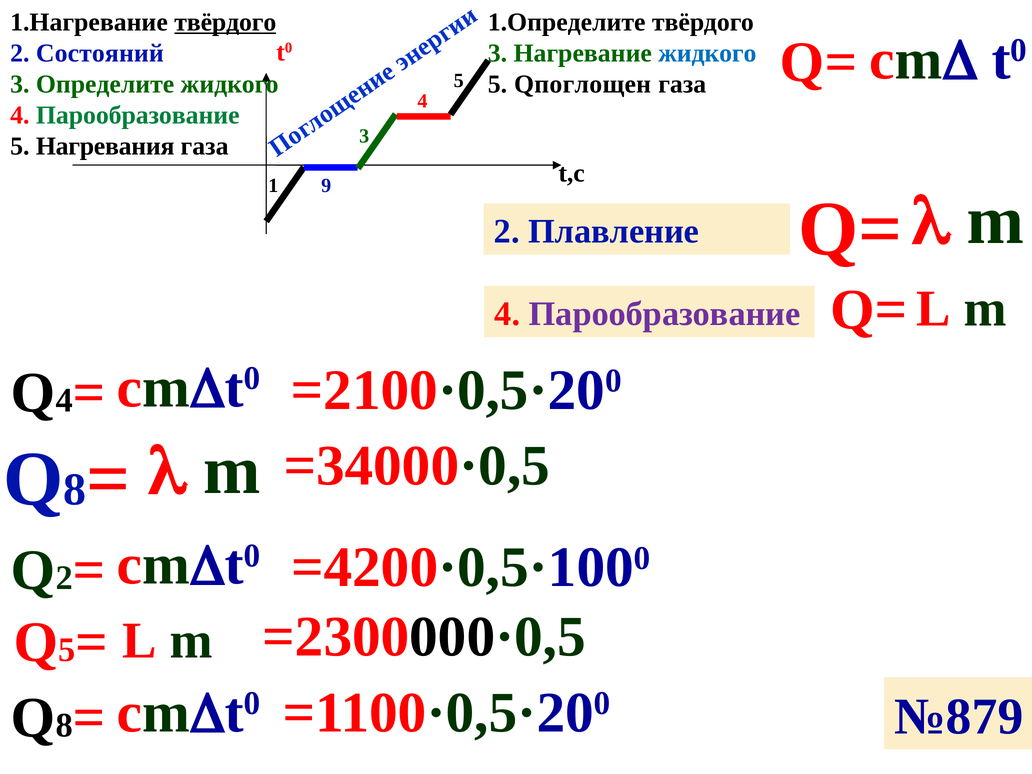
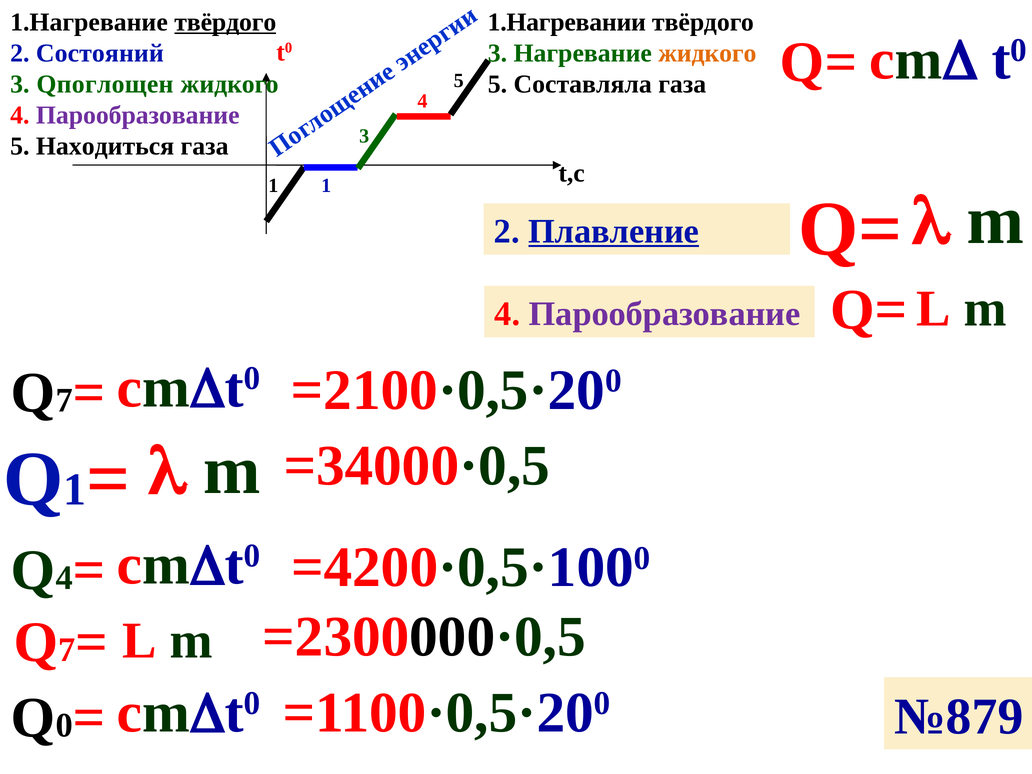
1.Определите: 1.Определите -> 1.Нагревании (567, 22)
жидкого colour: blue -> orange (707, 53)
Определите: Определите -> Qпоглощен (105, 84)
Qпоглощен: Qпоглощен -> Составляла (583, 84)
Парообразование colour: green -> purple (138, 115)
Нагревания: Нагревания -> Находиться (105, 146)
1 9: 9 -> 1 (326, 186)
Плавление underline: none -> present (614, 231)
4: 4 -> 7 (64, 401)
8: 8 -> 1 (75, 490)
2: 2 -> 4 (64, 578)
5: 5 -> 7 (67, 650)
8: 8 -> 0 (64, 726)
